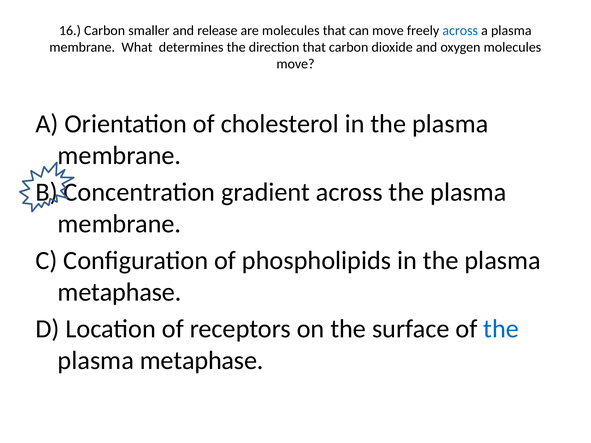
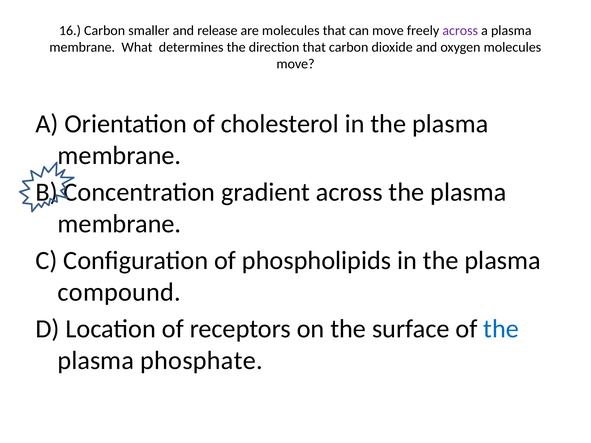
across colour: blue -> purple (460, 31)
metaphase: metaphase -> compound (119, 292)
metaphase: metaphase -> phosphate (201, 361)
